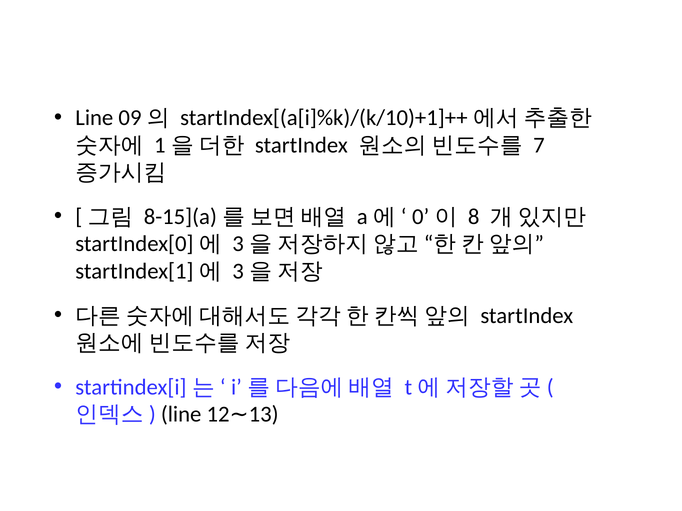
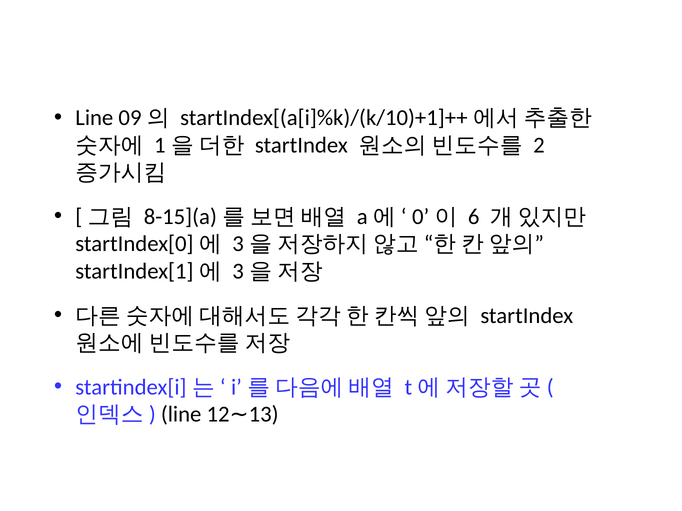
7: 7 -> 2 (539, 145)
8: 8 -> 6 (474, 217)
